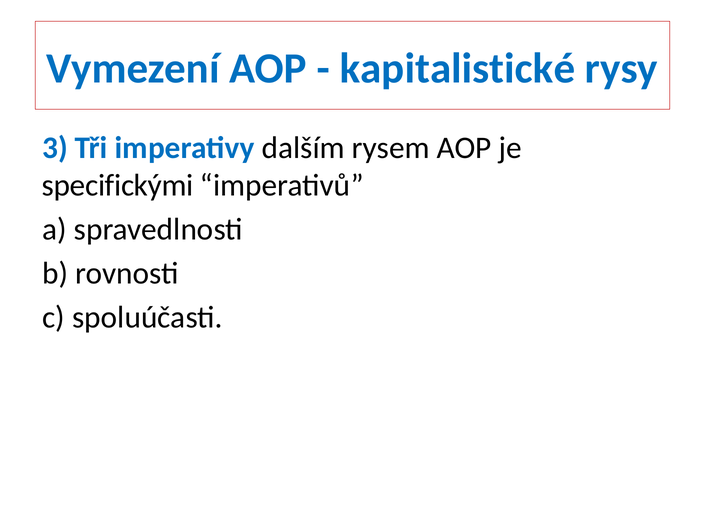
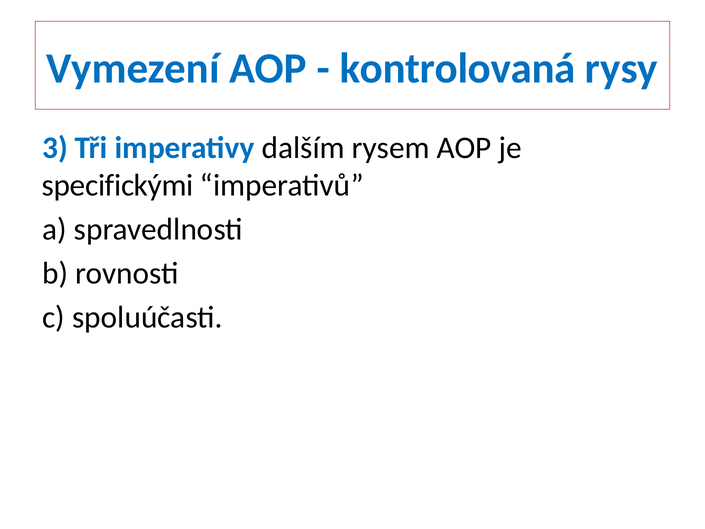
kapitalistické: kapitalistické -> kontrolovaná (458, 68)
